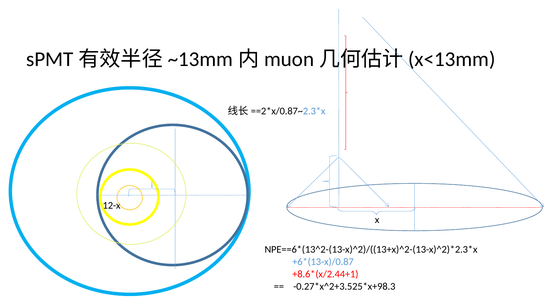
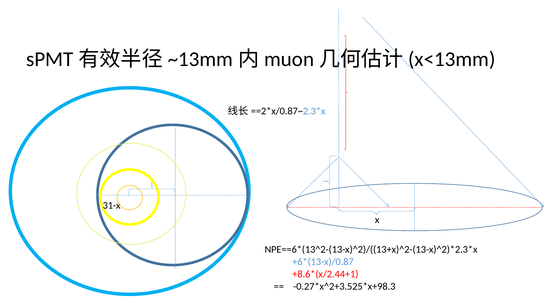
12-x: 12-x -> 31-x (112, 206)
